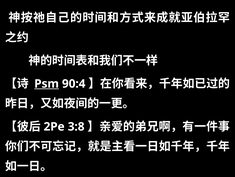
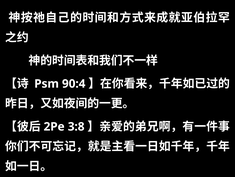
Psm underline: present -> none (47, 83)
